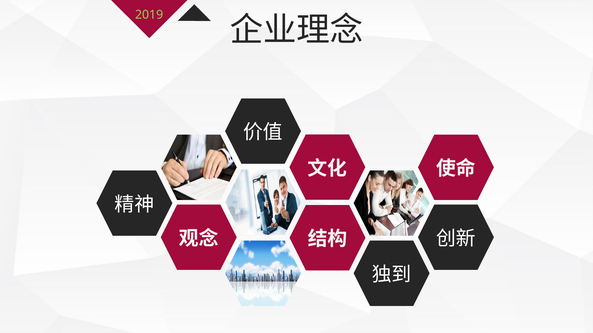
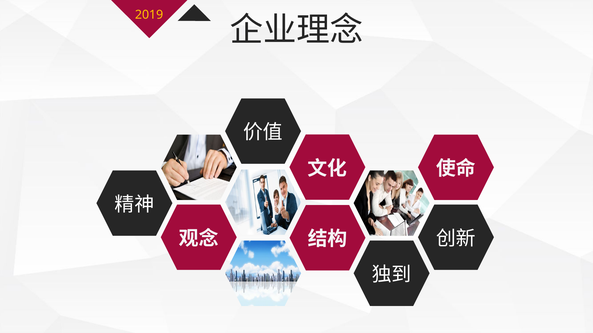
2019 colour: light green -> yellow (149, 15)
